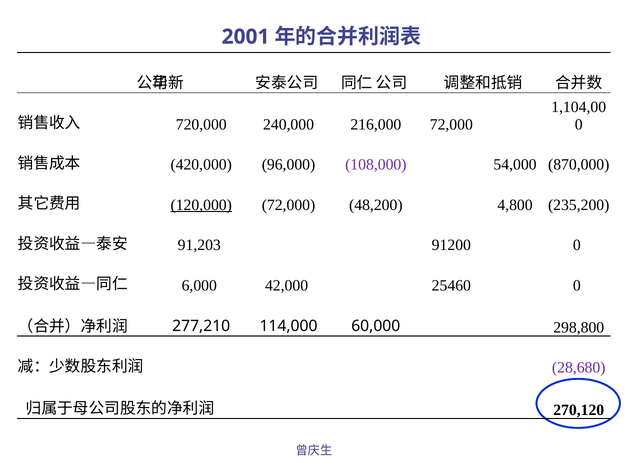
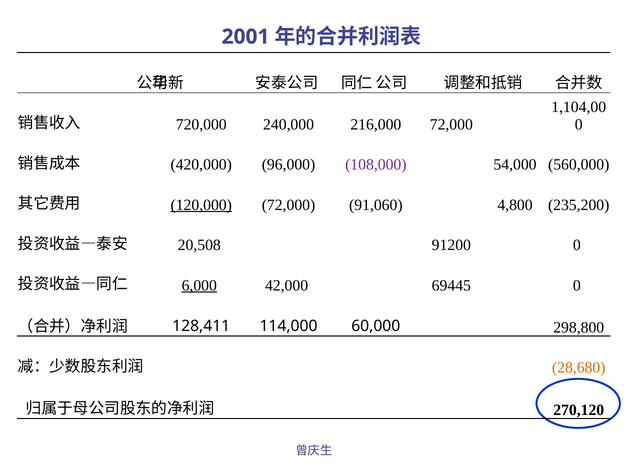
870,000: 870,000 -> 560,000 (579, 165)
48,200: 48,200 -> 91,060 (376, 205)
91,203: 91,203 -> 20,508 (199, 245)
6,000 underline: none -> present (199, 285)
25460: 25460 -> 69445 (451, 285)
277,210: 277,210 -> 128,411 (201, 326)
28,680 colour: purple -> orange (579, 368)
